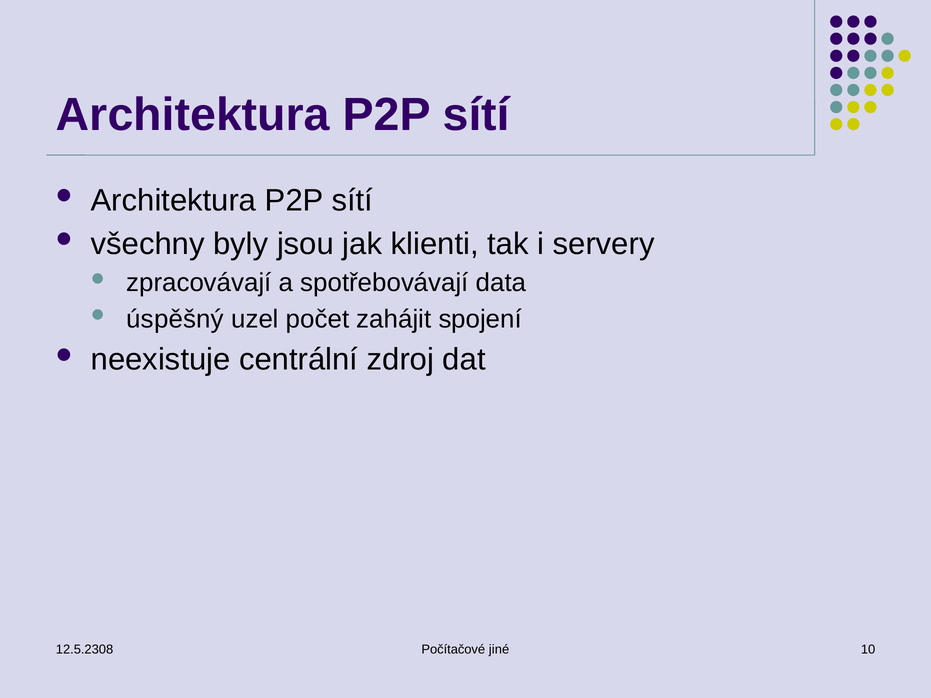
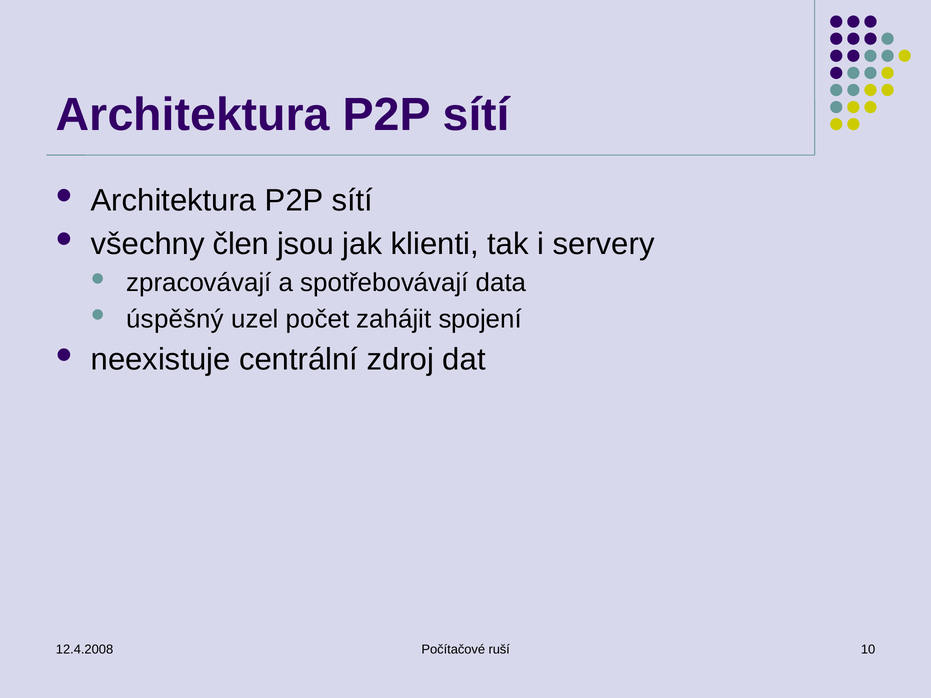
byly: byly -> člen (241, 244)
12.5.2308: 12.5.2308 -> 12.4.2008 (85, 650)
jiné: jiné -> ruší (499, 650)
